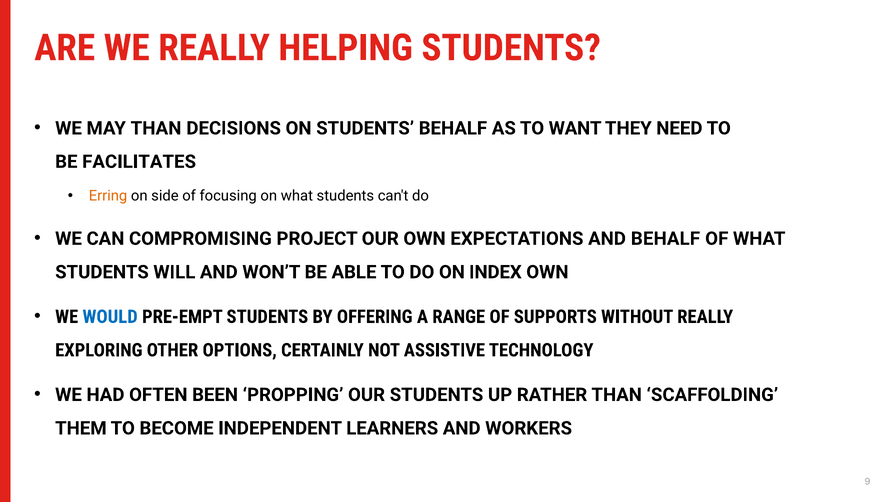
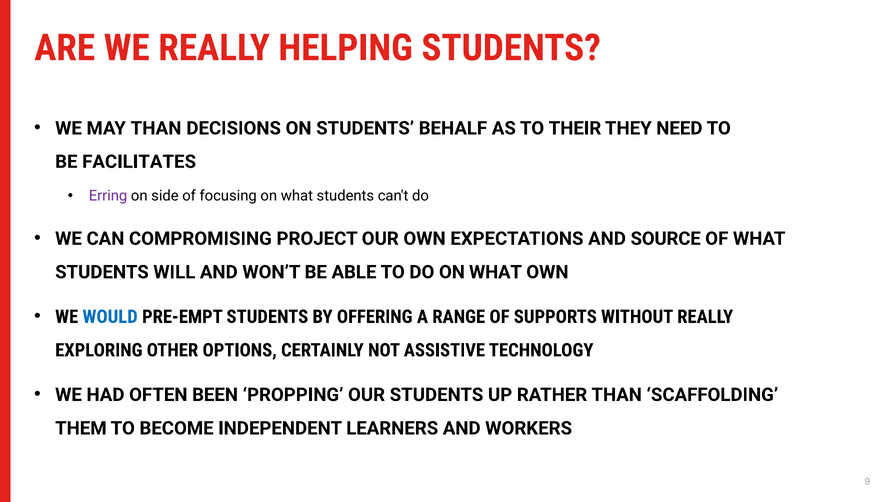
WANT: WANT -> THEIR (575, 128)
Erring colour: orange -> purple (108, 196)
AND BEHALF: BEHALF -> SOURCE (666, 239)
DO ON INDEX: INDEX -> WHAT (495, 272)
